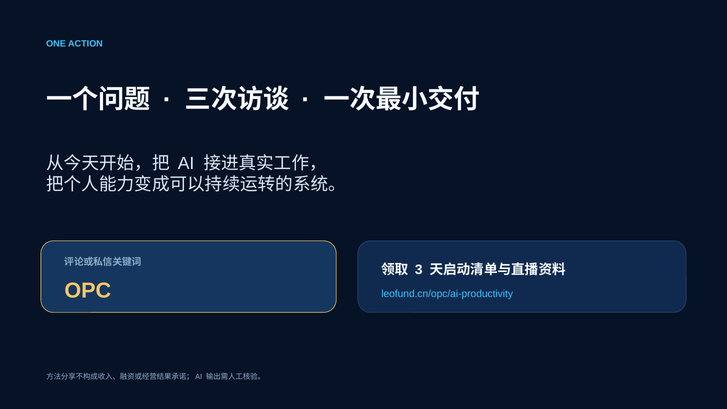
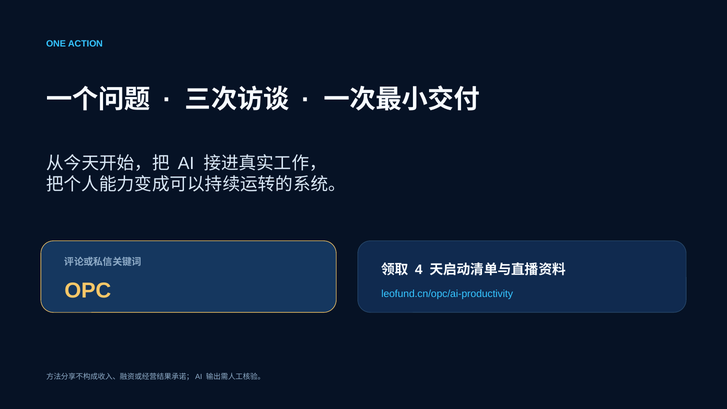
3: 3 -> 4 (419, 270)
